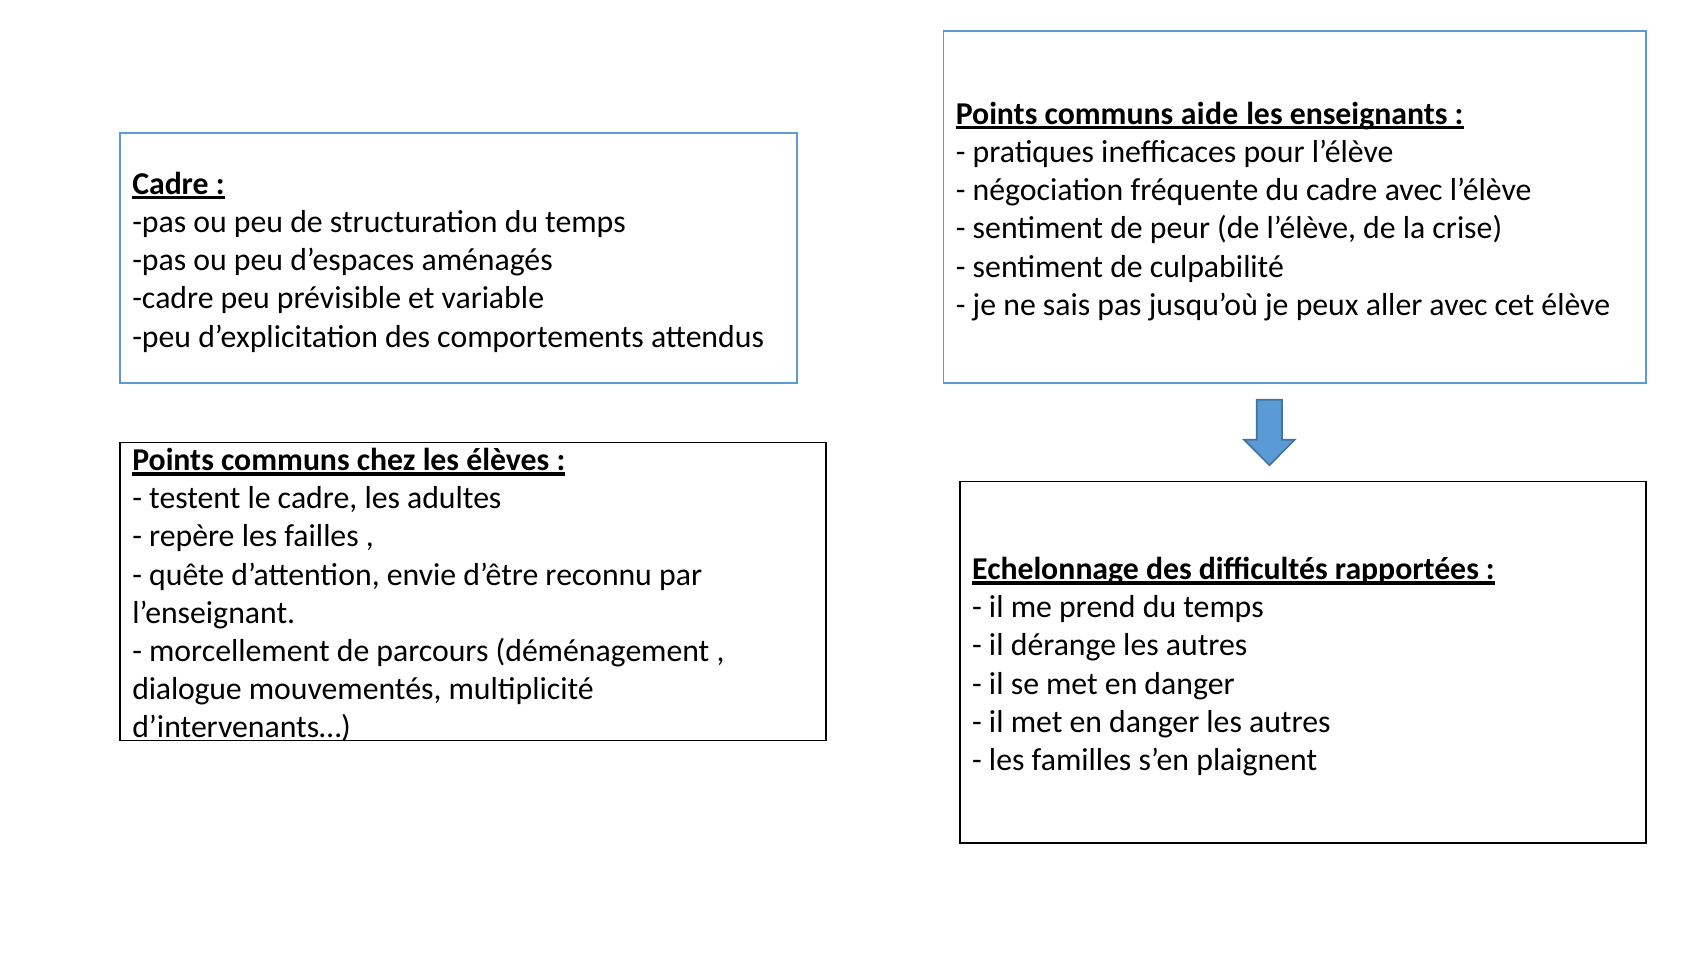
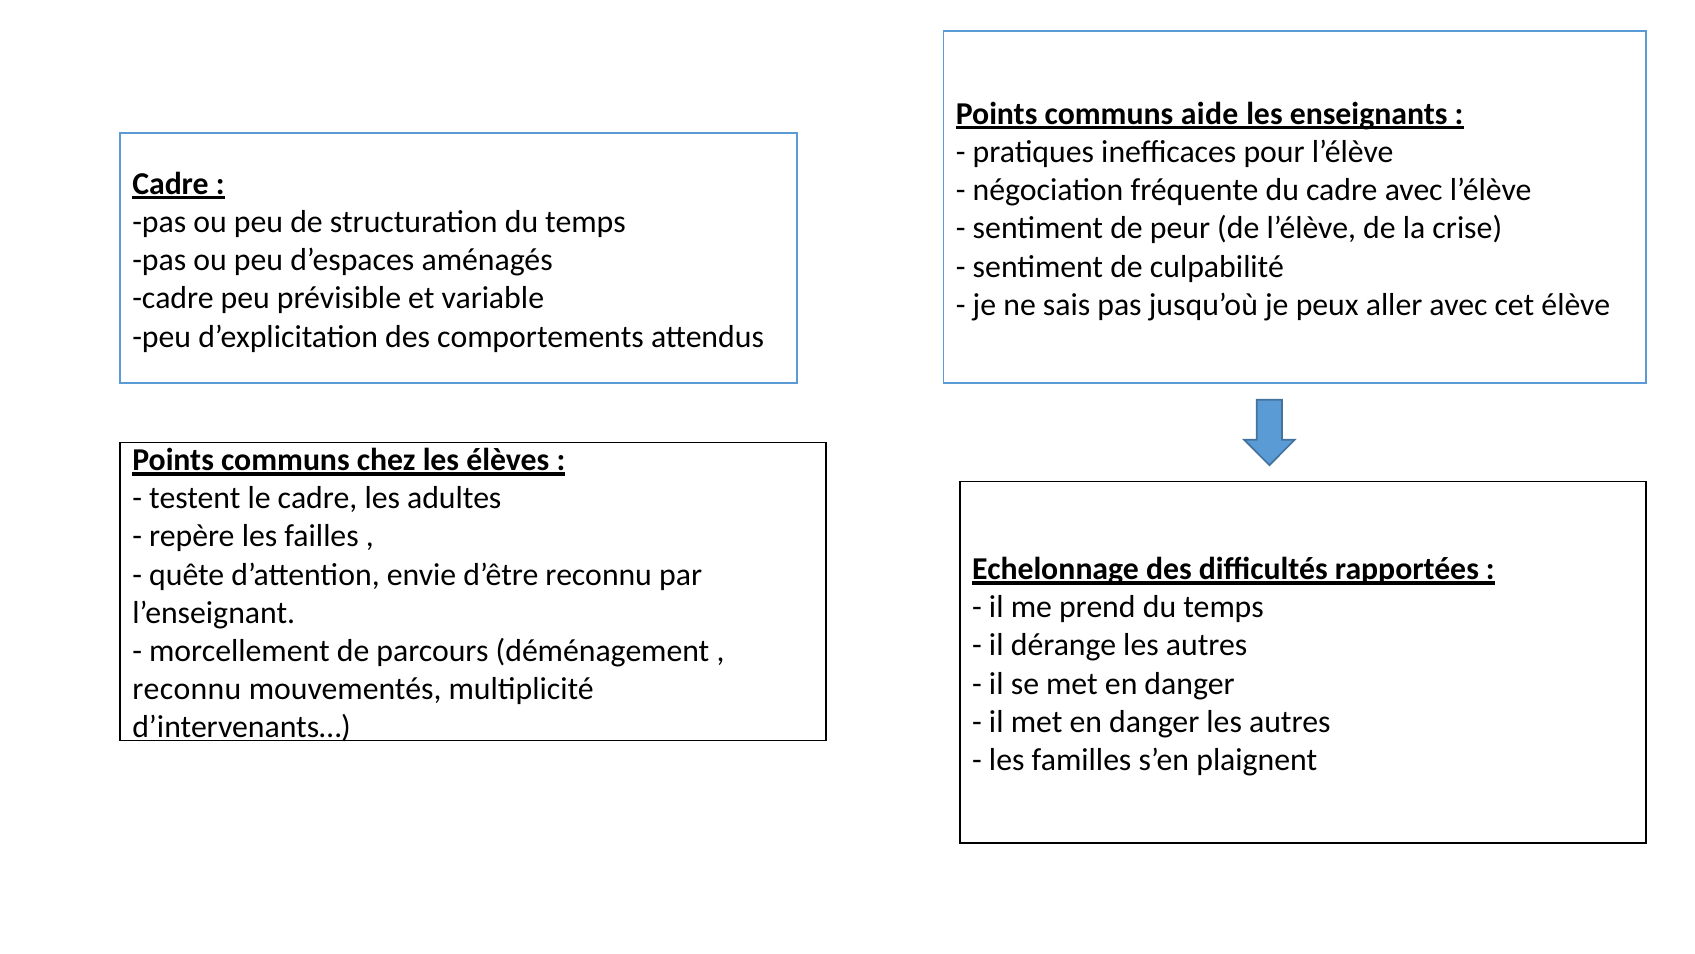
dialogue: dialogue -> reconnu (187, 689)
